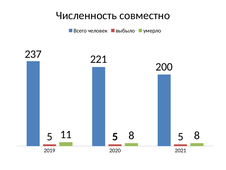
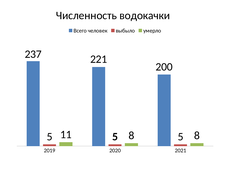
совместно: совместно -> водокачки (145, 15)
